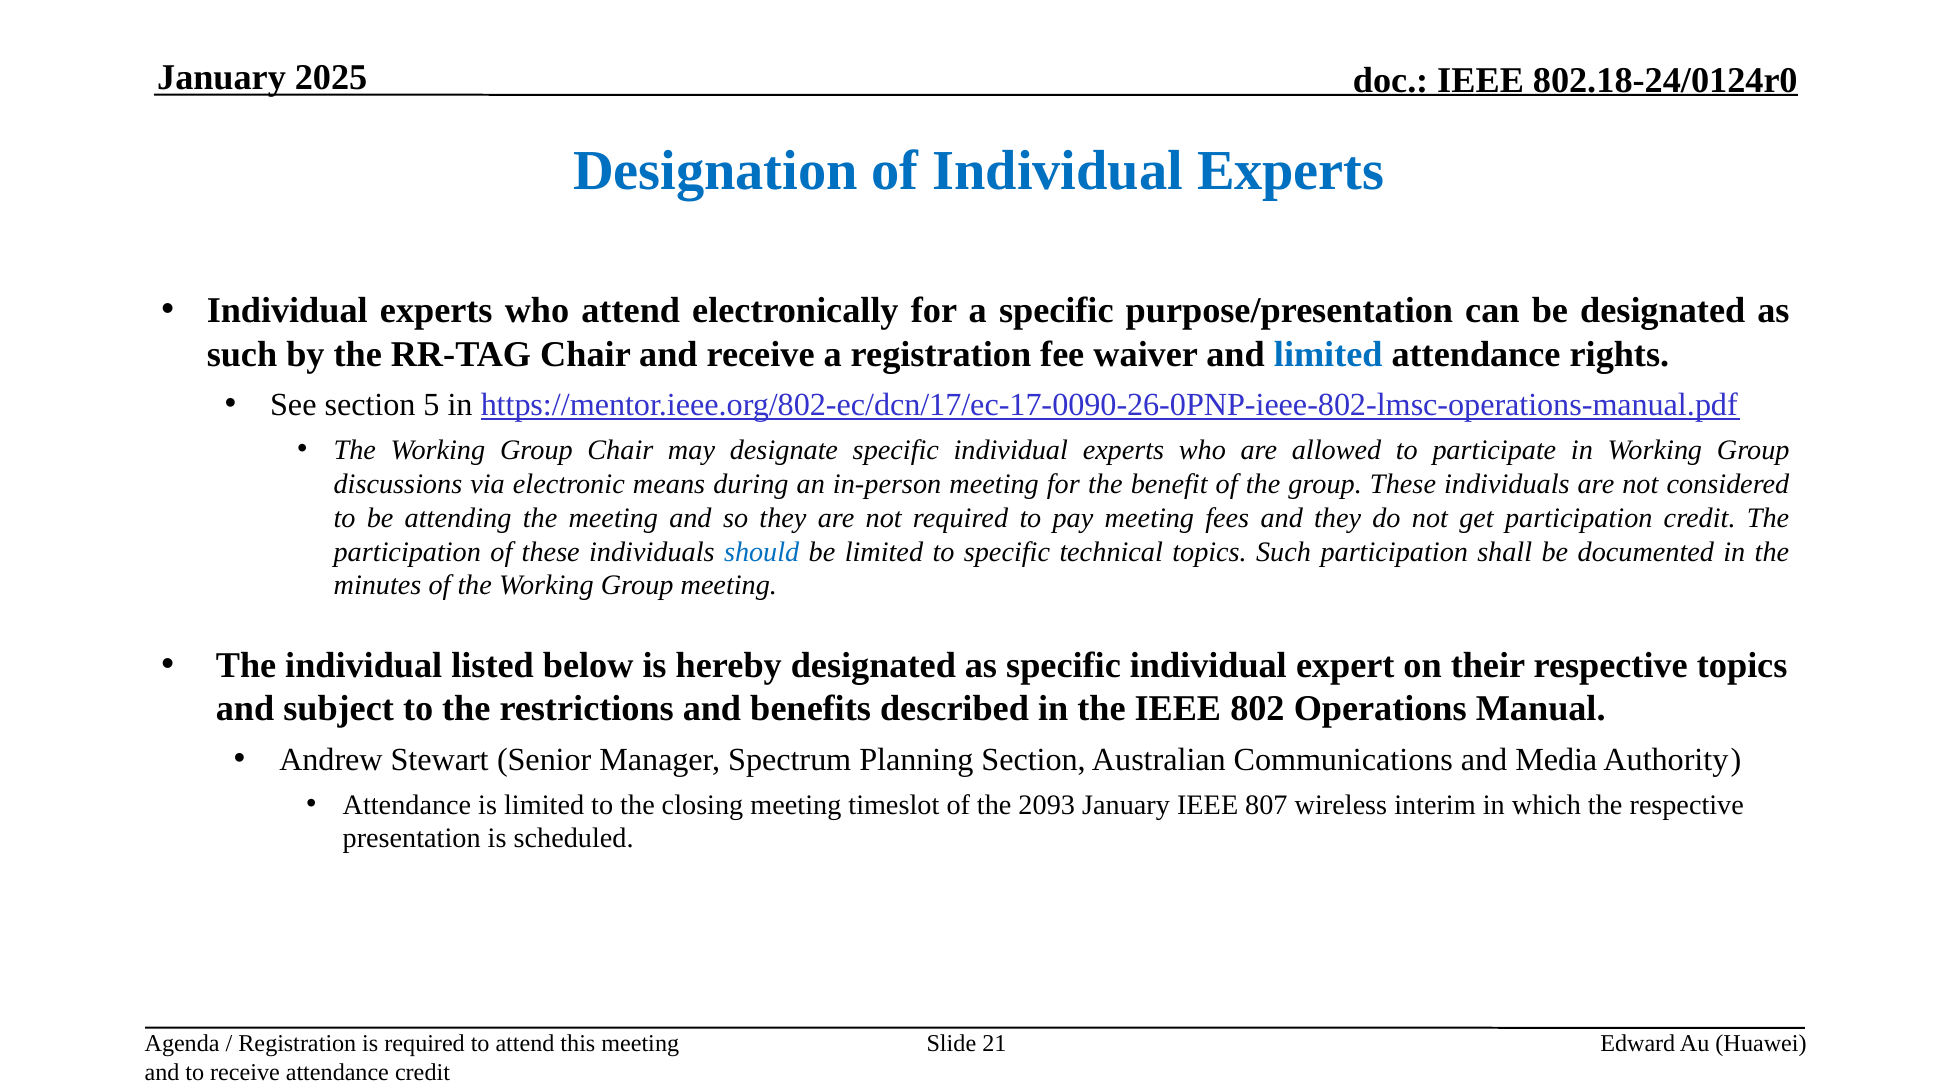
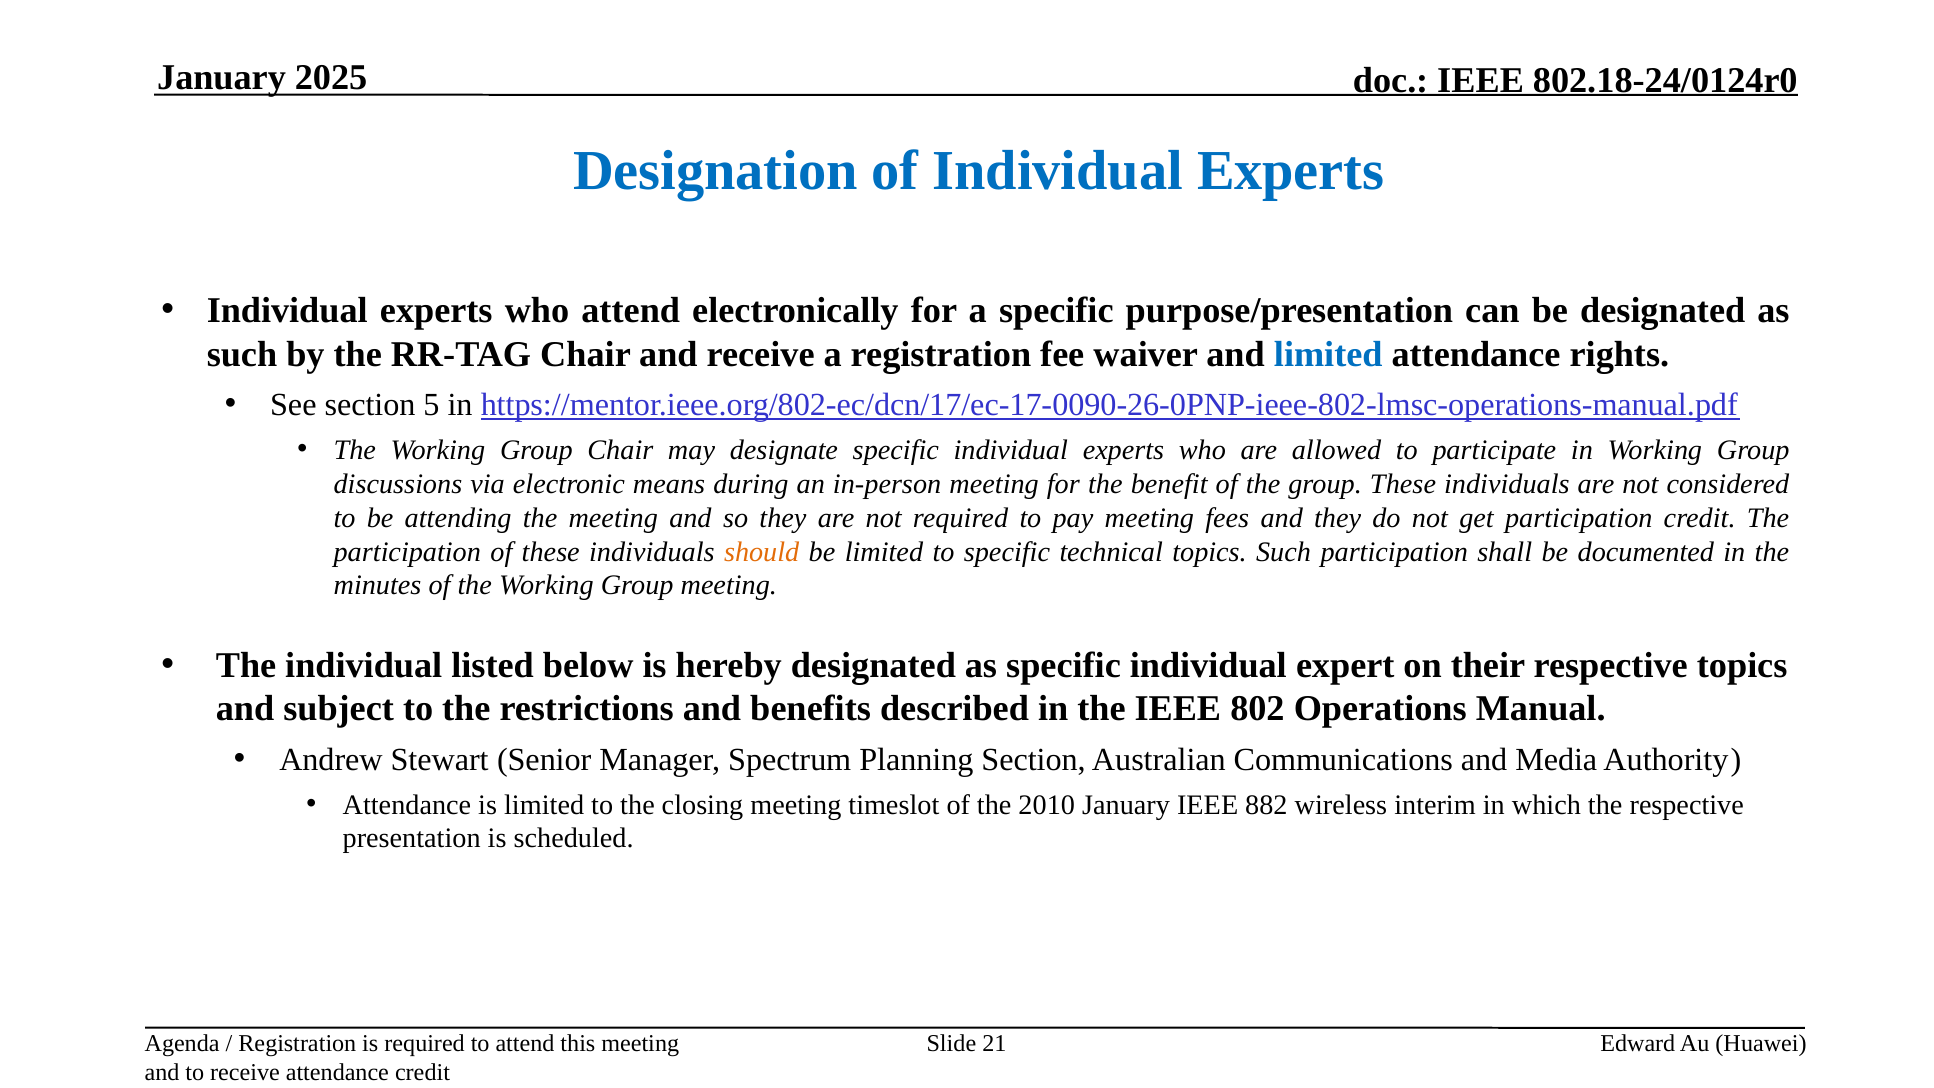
should colour: blue -> orange (762, 552)
2093: 2093 -> 2010 (1047, 805)
807: 807 -> 882 (1266, 805)
